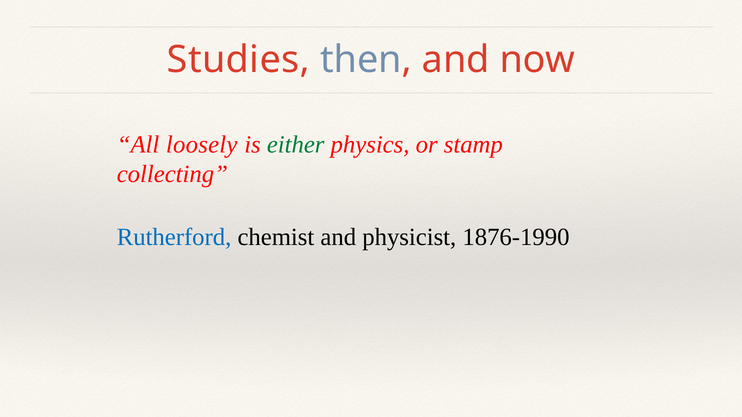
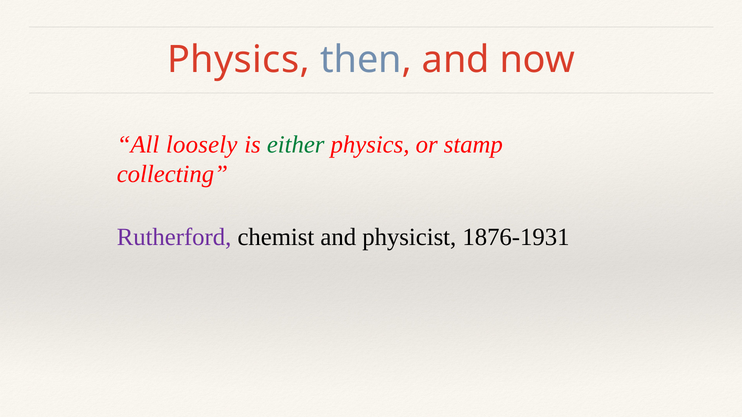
Studies: Studies -> Physics (238, 60)
Rutherford colour: blue -> purple (174, 237)
1876-1990: 1876-1990 -> 1876-1931 (516, 237)
